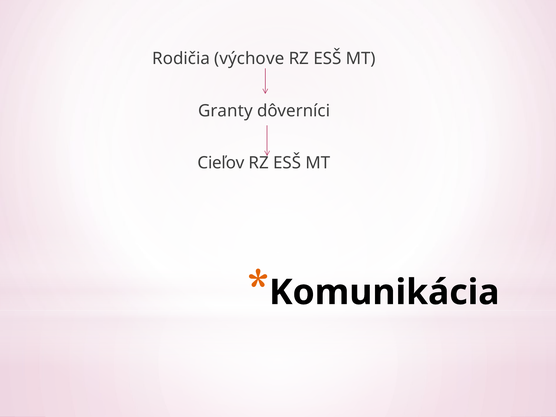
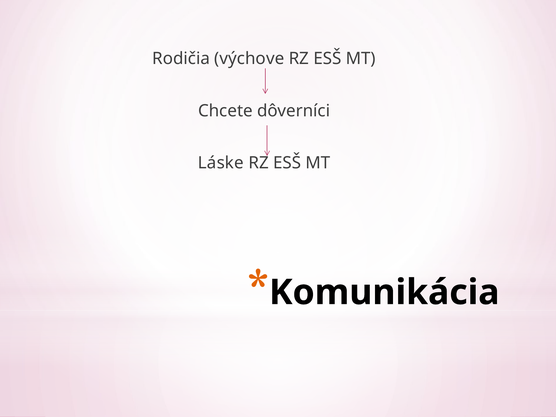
Granty: Granty -> Chcete (225, 111)
Cieľov: Cieľov -> Láske (221, 163)
